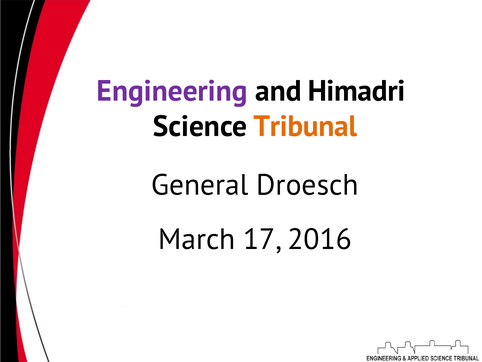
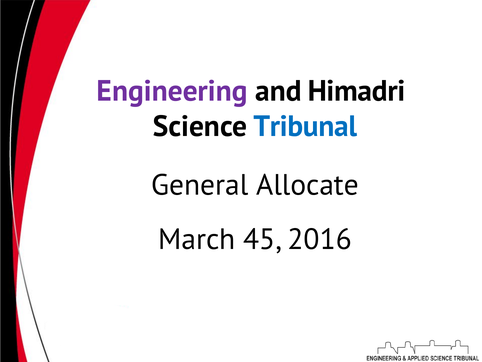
Tribunal colour: orange -> blue (305, 126)
Droesch: Droesch -> Allocate (308, 185)
17: 17 -> 45 (263, 239)
